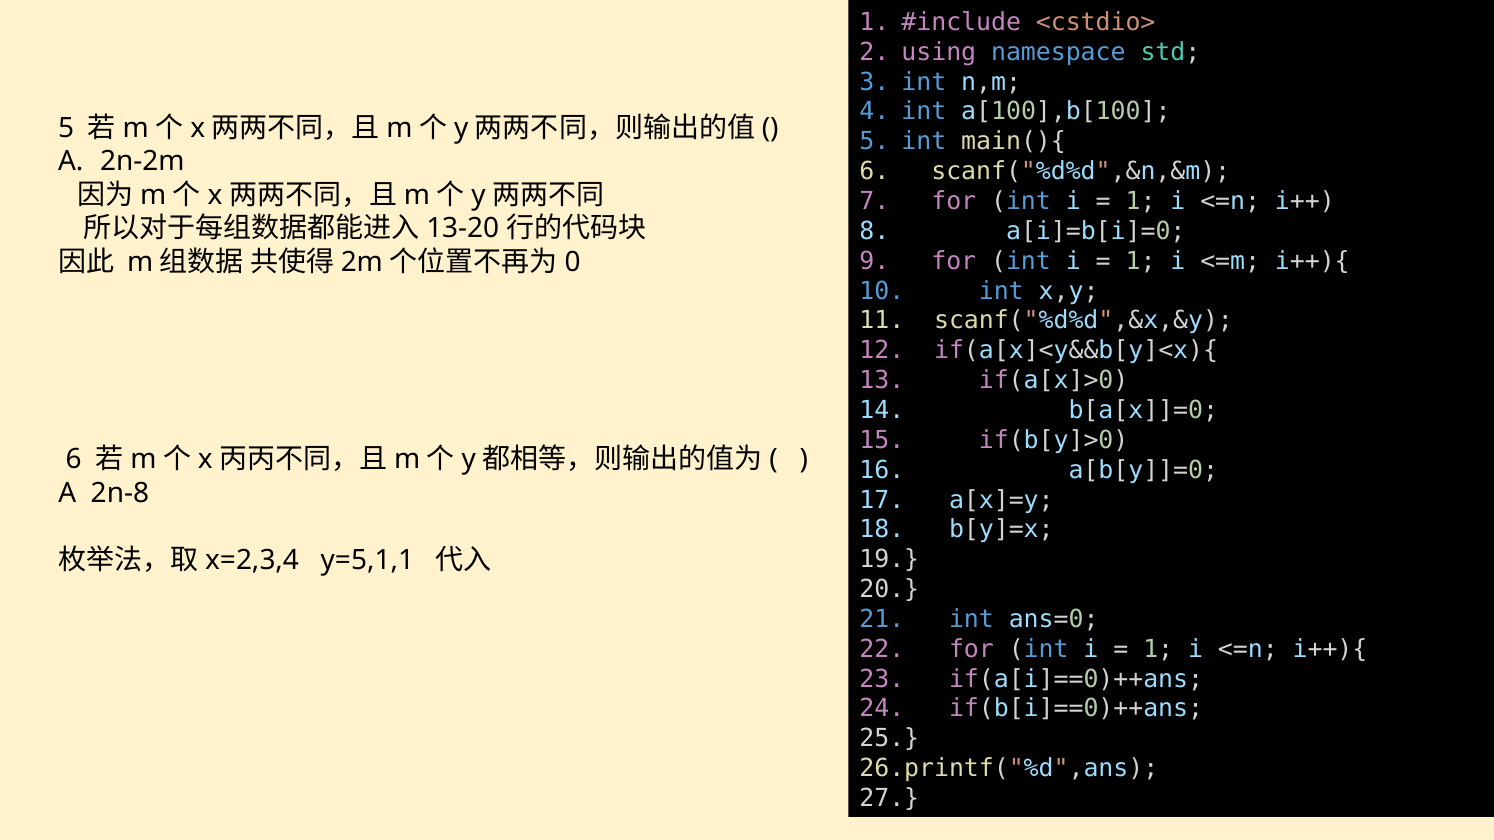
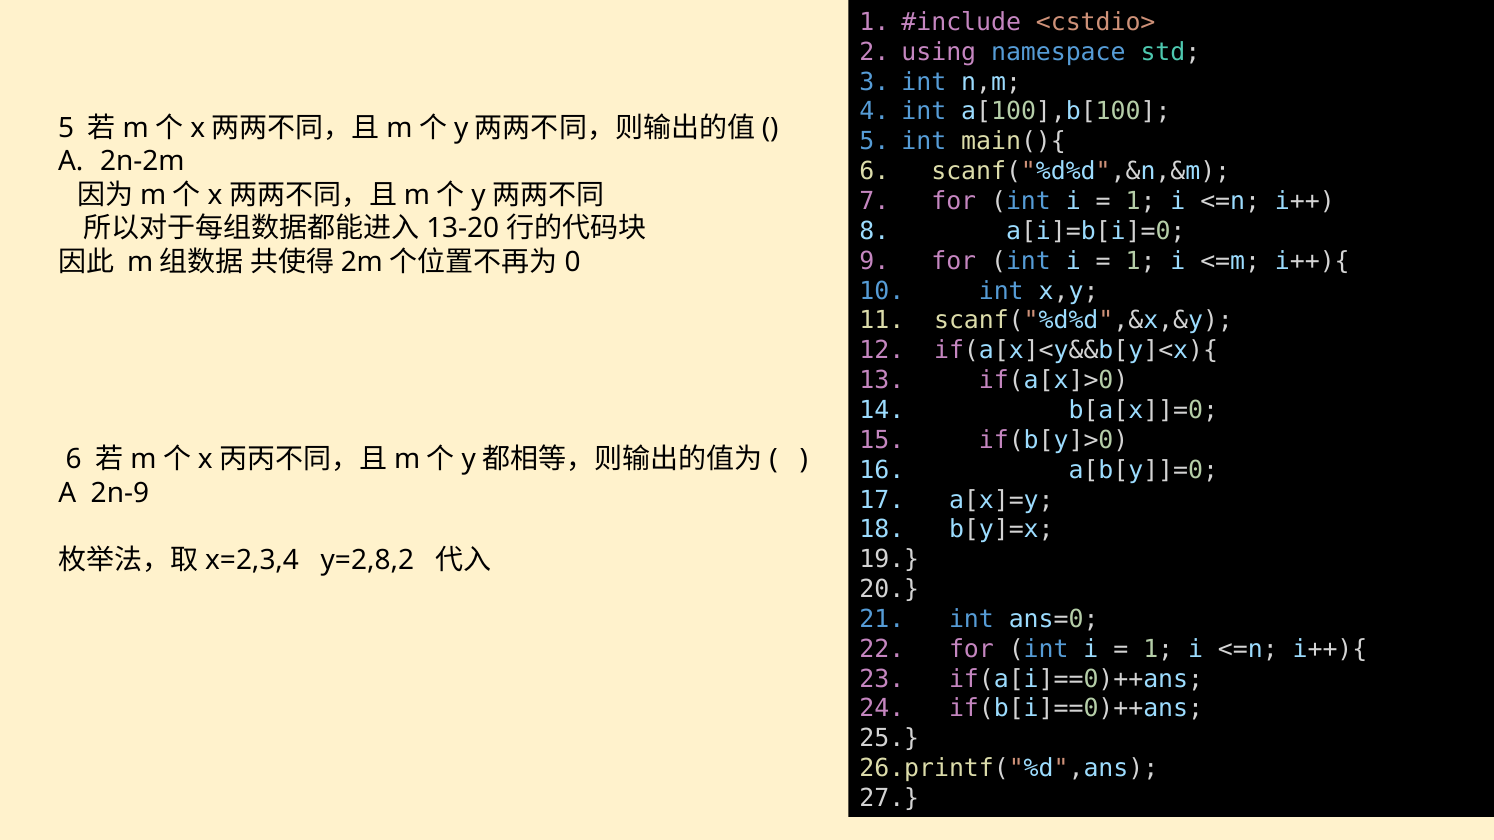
2n-8: 2n-8 -> 2n-9 (120, 493)
y=5,1,1: y=5,1,1 -> y=2,8,2 (367, 560)
